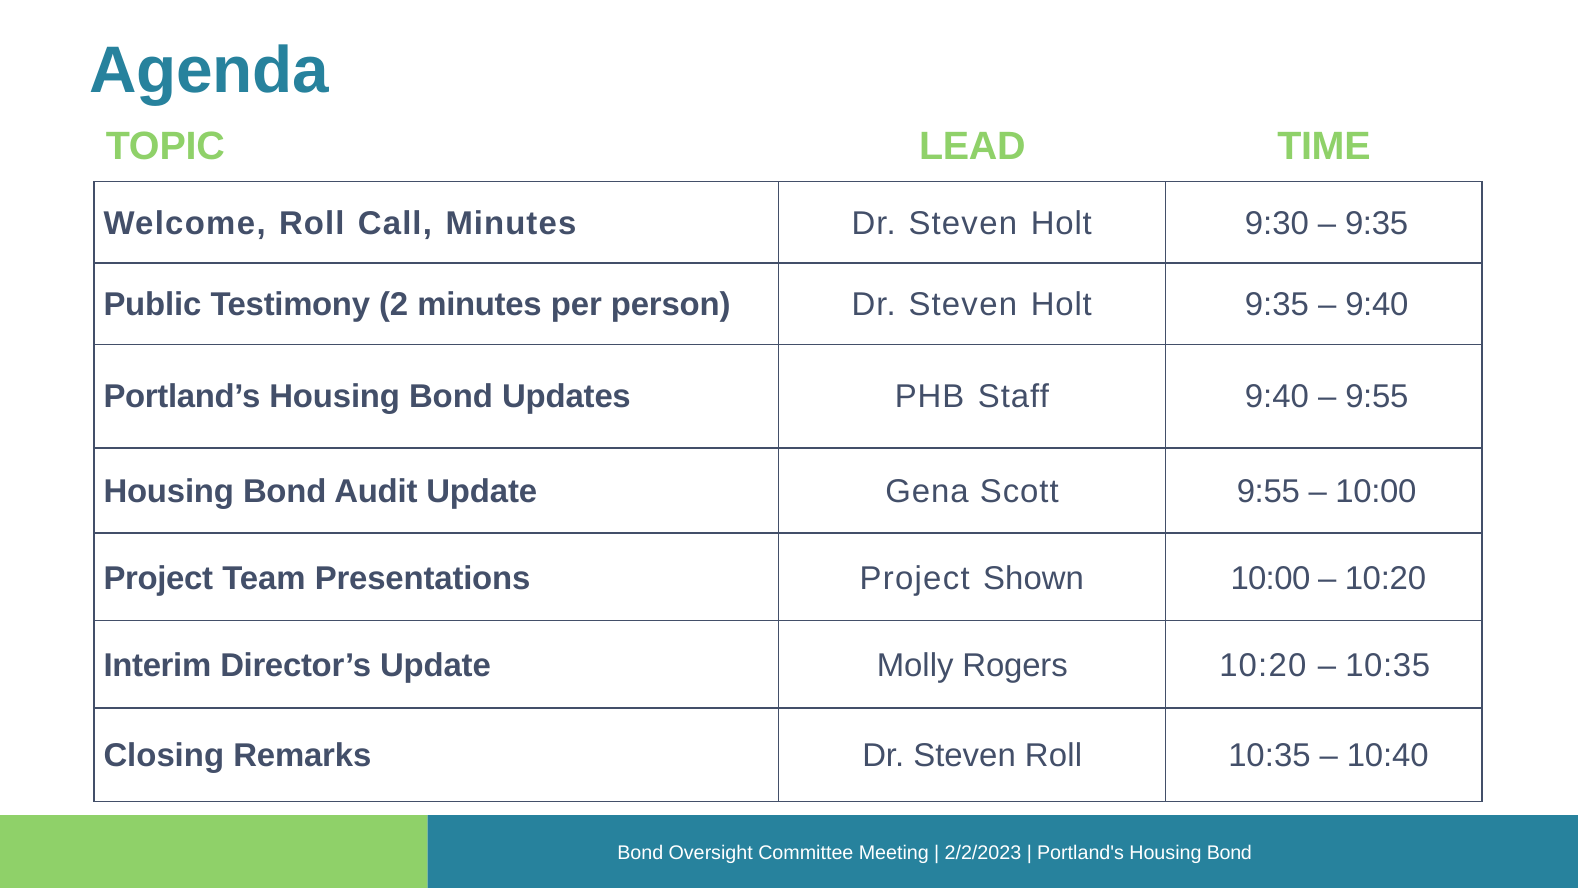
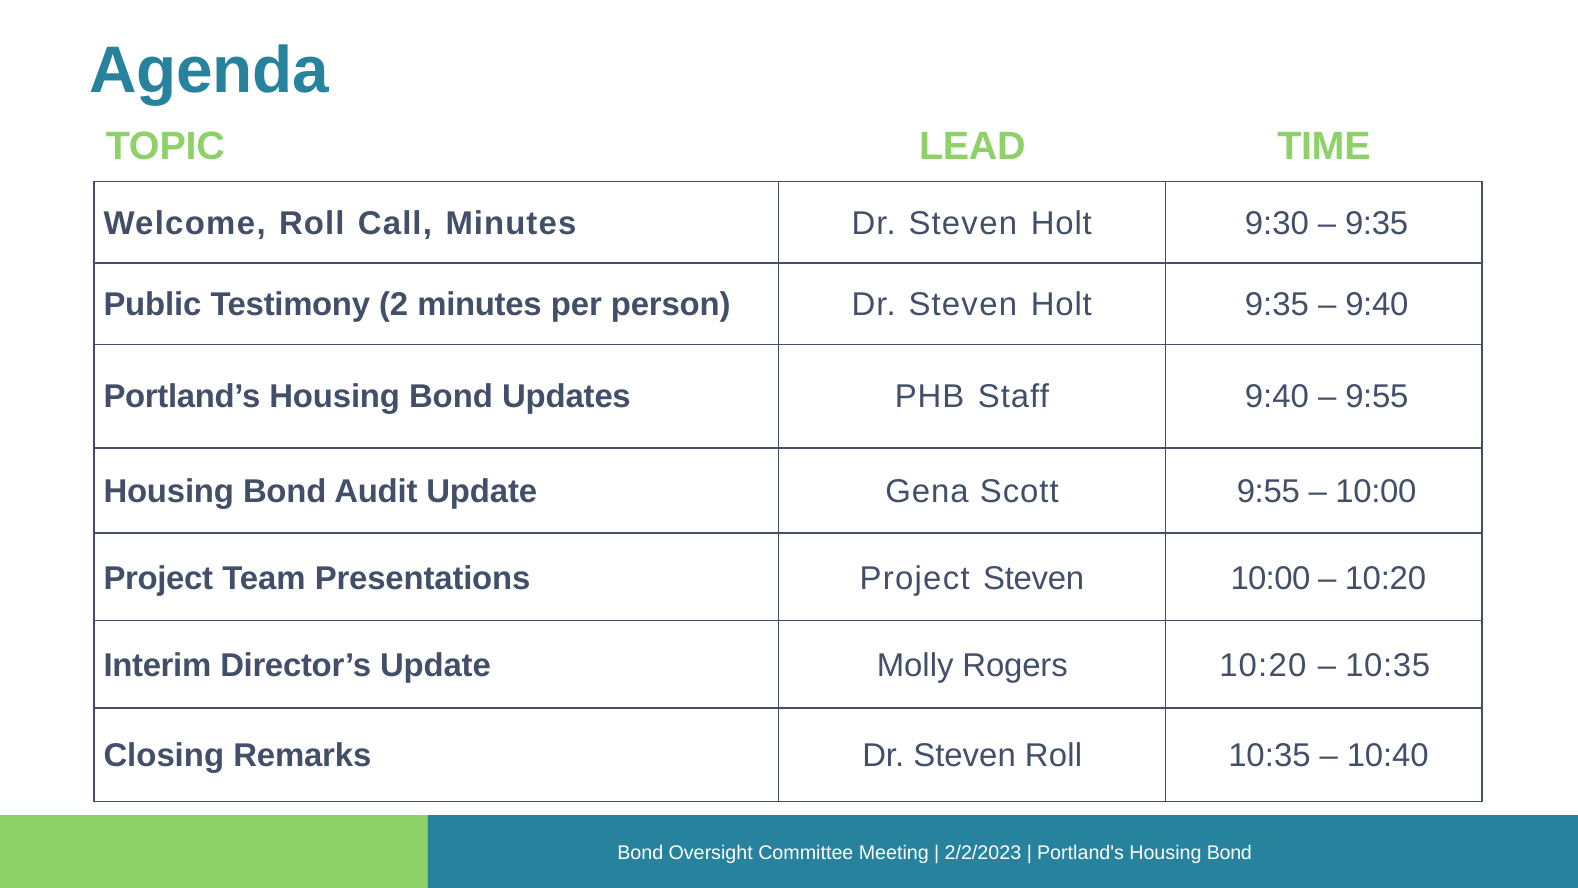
Project Shown: Shown -> Steven (1034, 578)
